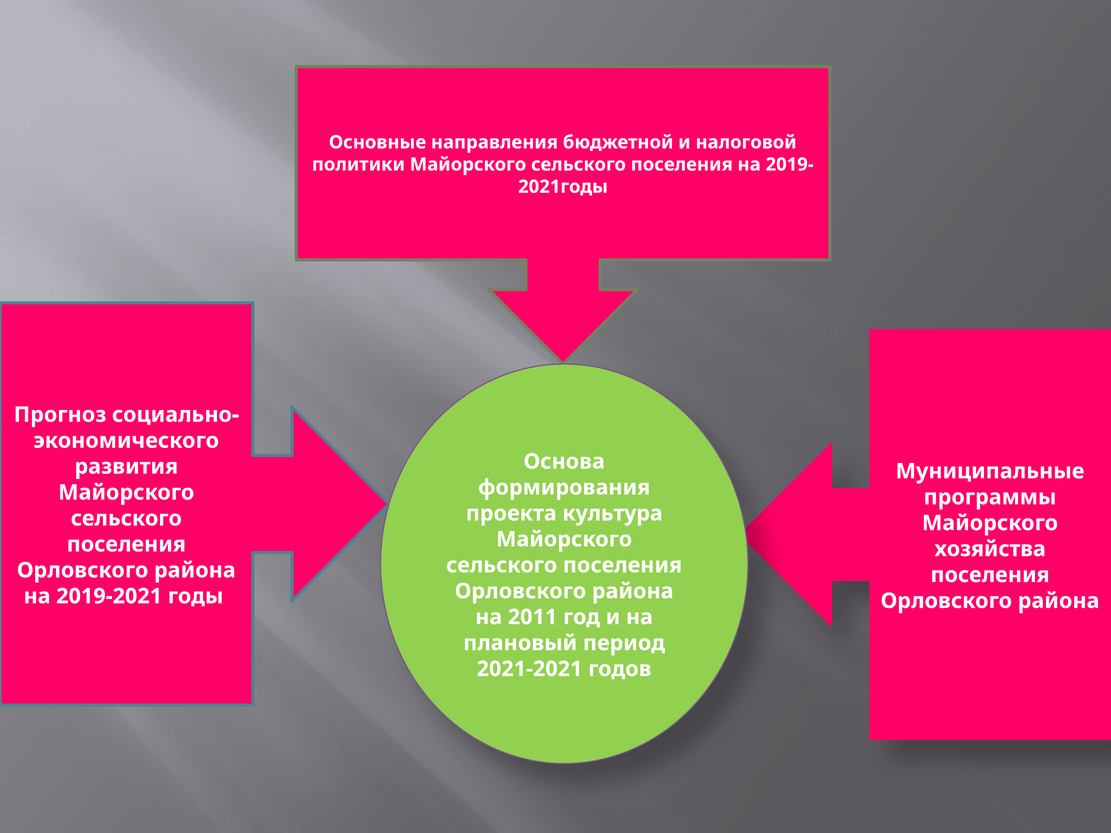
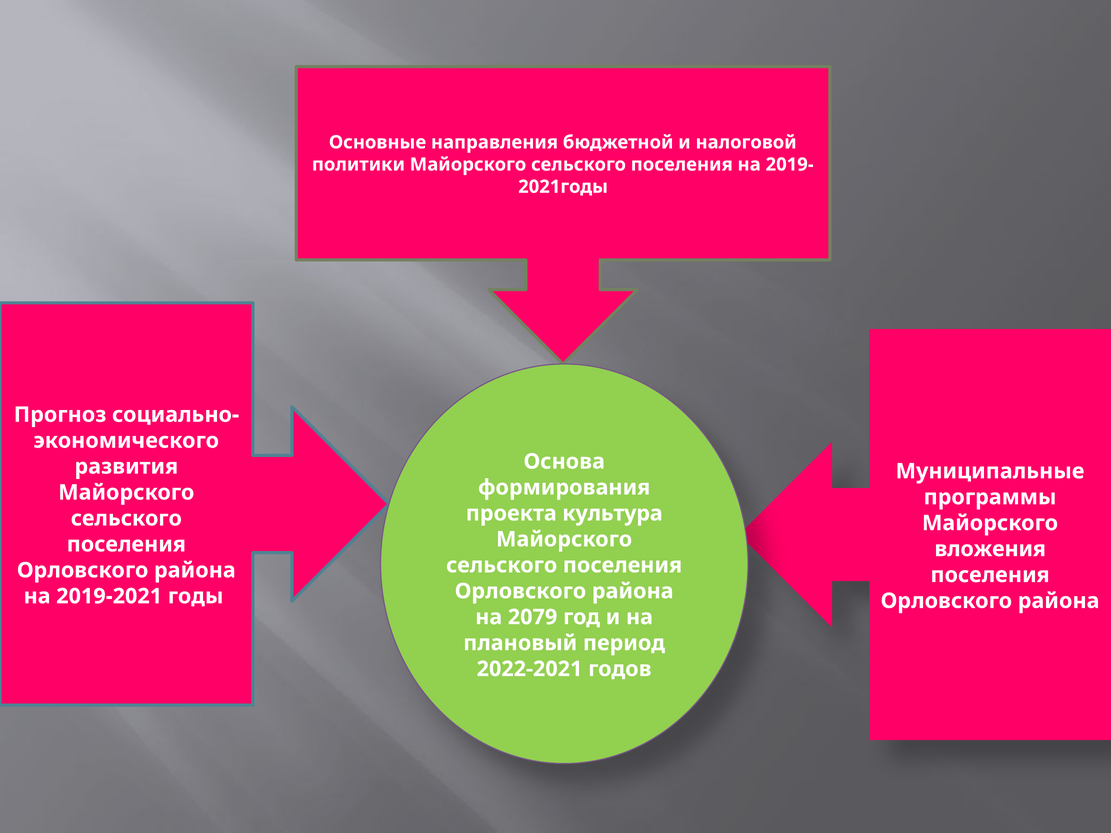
хозяйства: хозяйства -> вложения (990, 549)
2011: 2011 -> 2079 (533, 617)
2021-2021: 2021-2021 -> 2022-2021 (530, 669)
